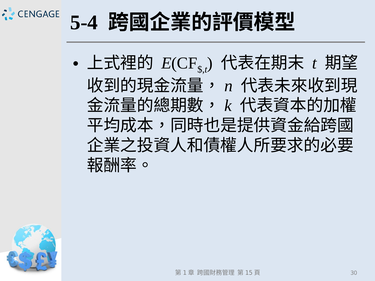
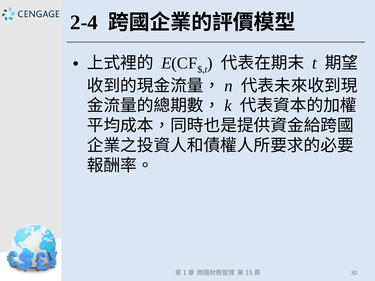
5-4: 5-4 -> 2-4 (84, 23)
